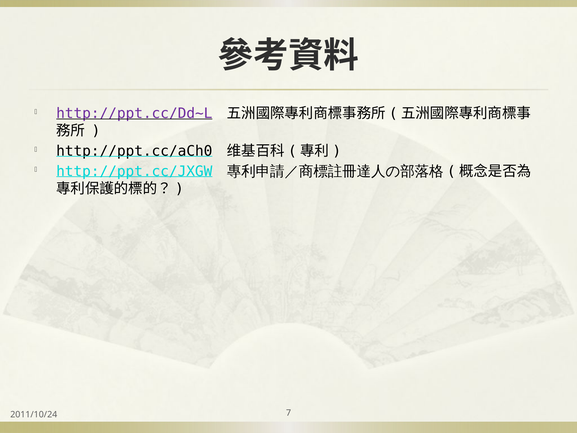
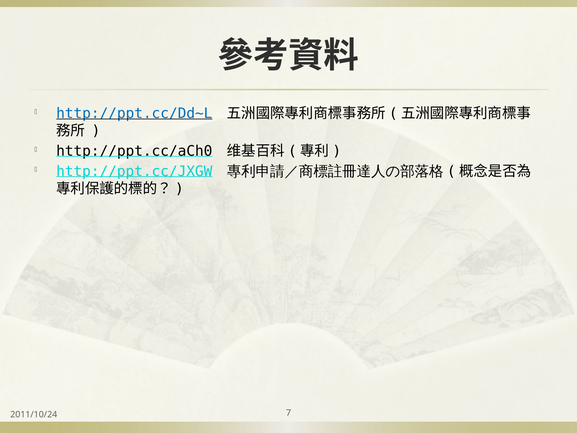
http://ppt.cc/Dd~L colour: purple -> blue (134, 113)
